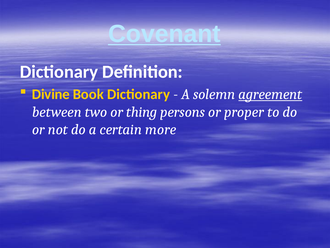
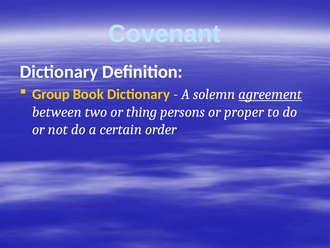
Covenant underline: present -> none (164, 34)
Divine: Divine -> Group (51, 94)
more: more -> order (161, 129)
